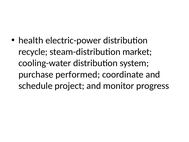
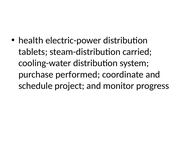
recycle: recycle -> tablets (33, 52)
market: market -> carried (137, 52)
